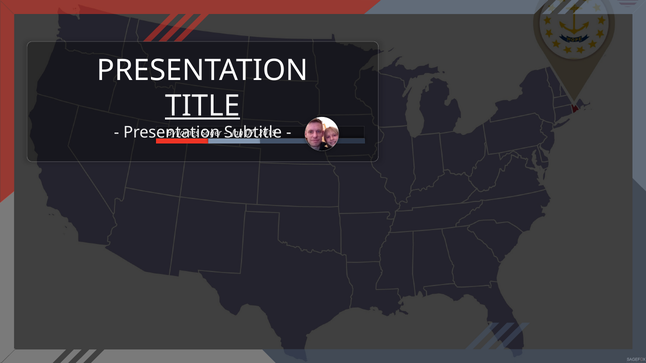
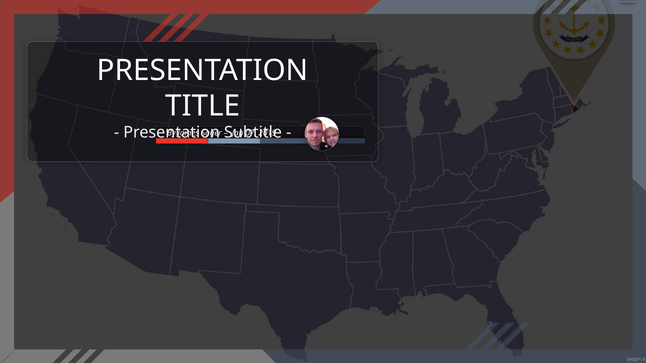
TITLE underline: present -> none (203, 106)
